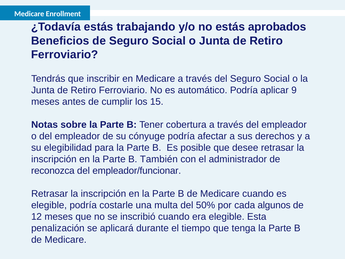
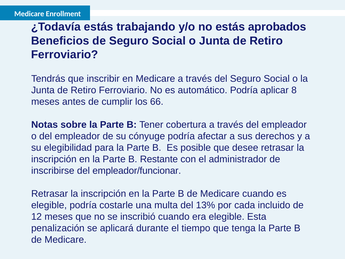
9: 9 -> 8 (294, 90)
15: 15 -> 66 (157, 102)
También: También -> Restante (159, 159)
reconozca: reconozca -> inscribirse (53, 171)
50%: 50% -> 13% (206, 205)
algunos: algunos -> incluido (274, 205)
